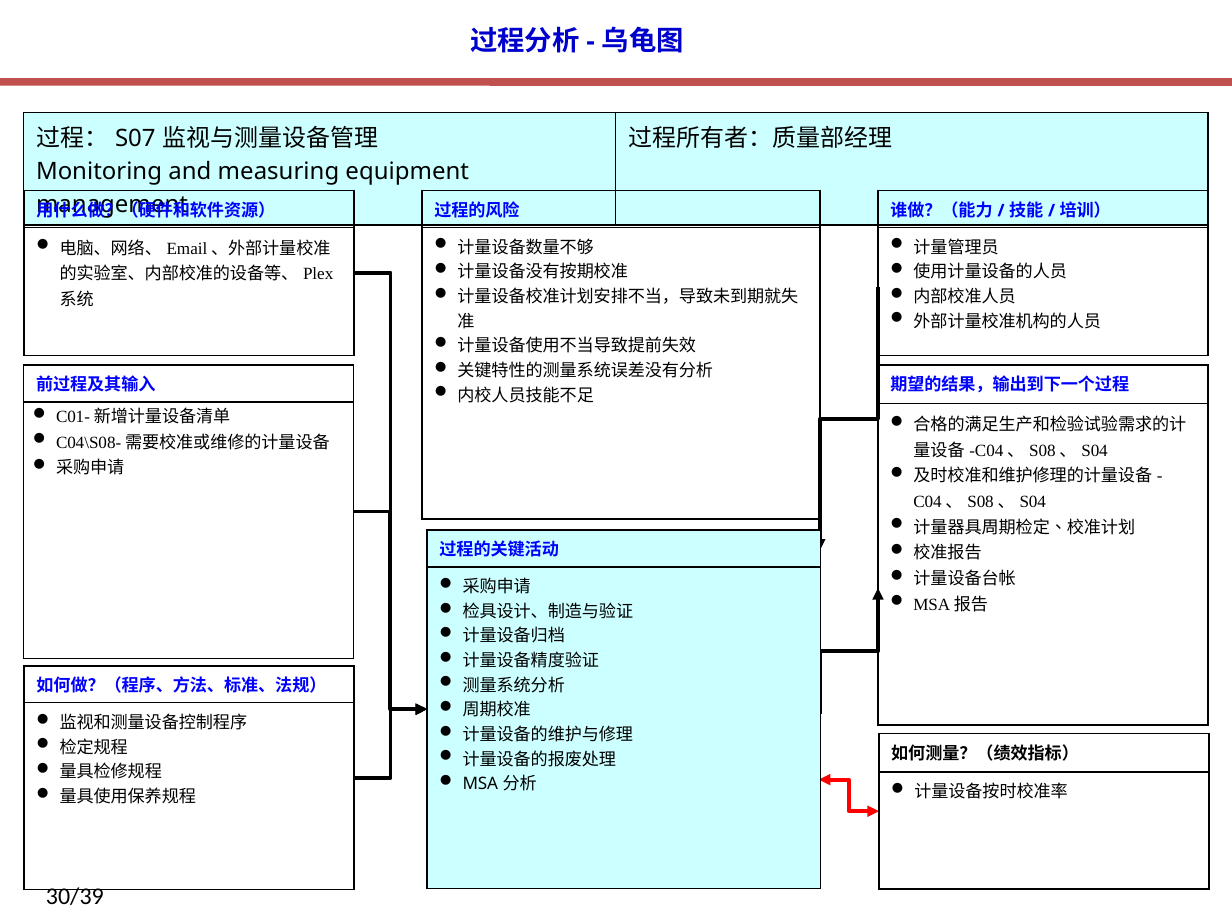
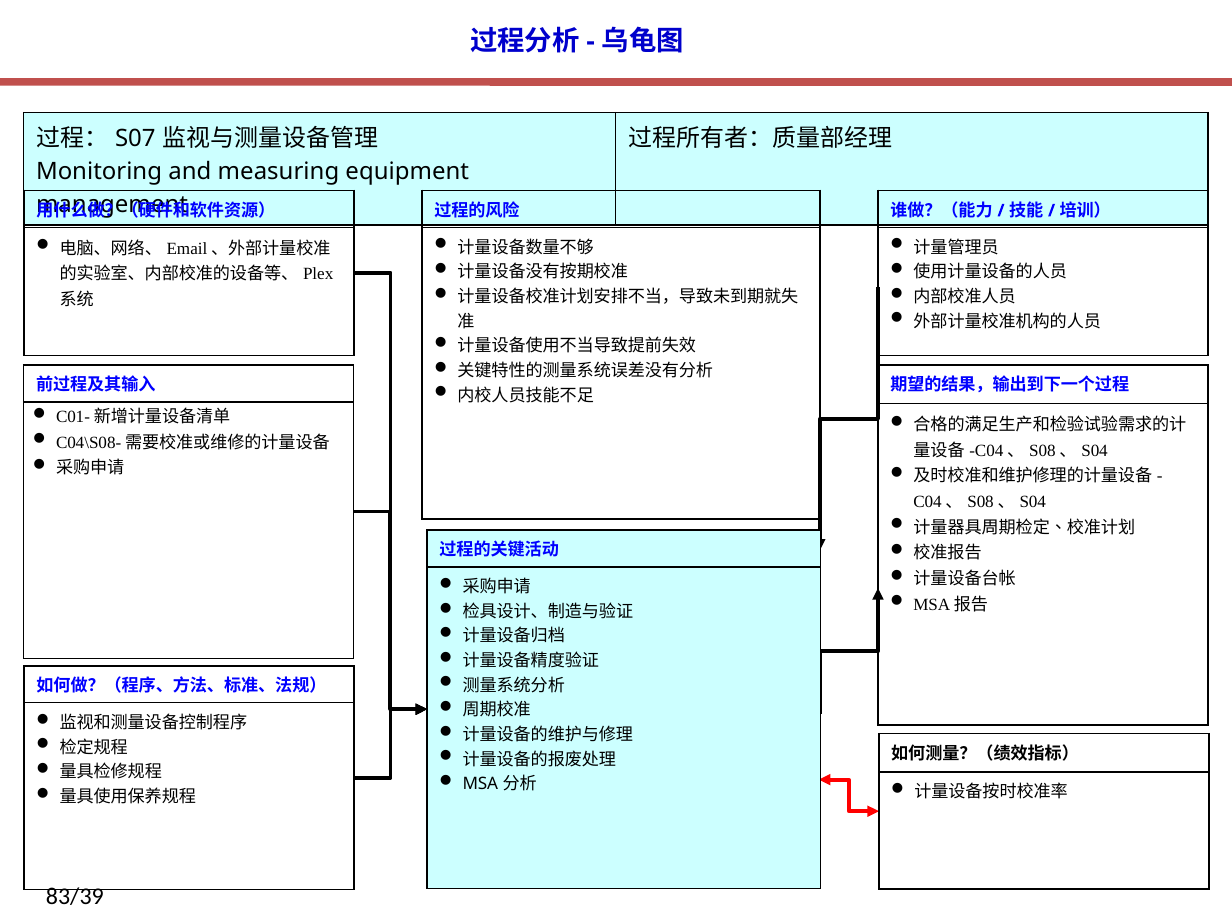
30/39: 30/39 -> 83/39 (75, 897)
